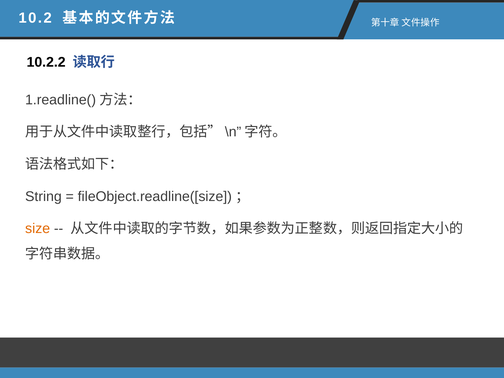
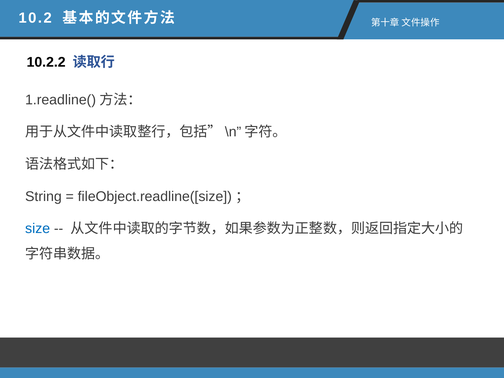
size colour: orange -> blue (38, 229)
